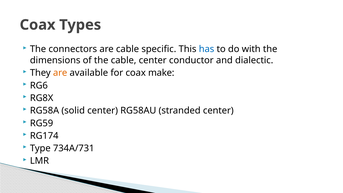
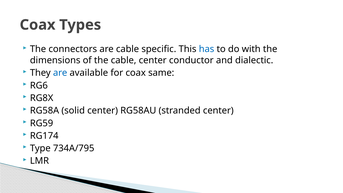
are colour: orange -> blue (60, 73)
make: make -> same (161, 73)
734A/731: 734A/731 -> 734A/795 (74, 148)
